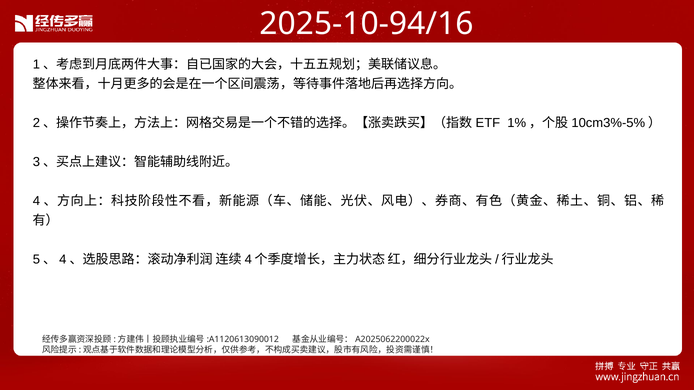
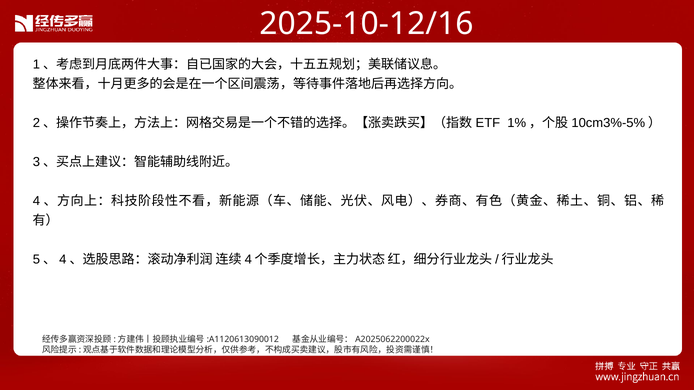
2025-10-94/16: 2025-10-94/16 -> 2025-10-12/16 (366, 24)
